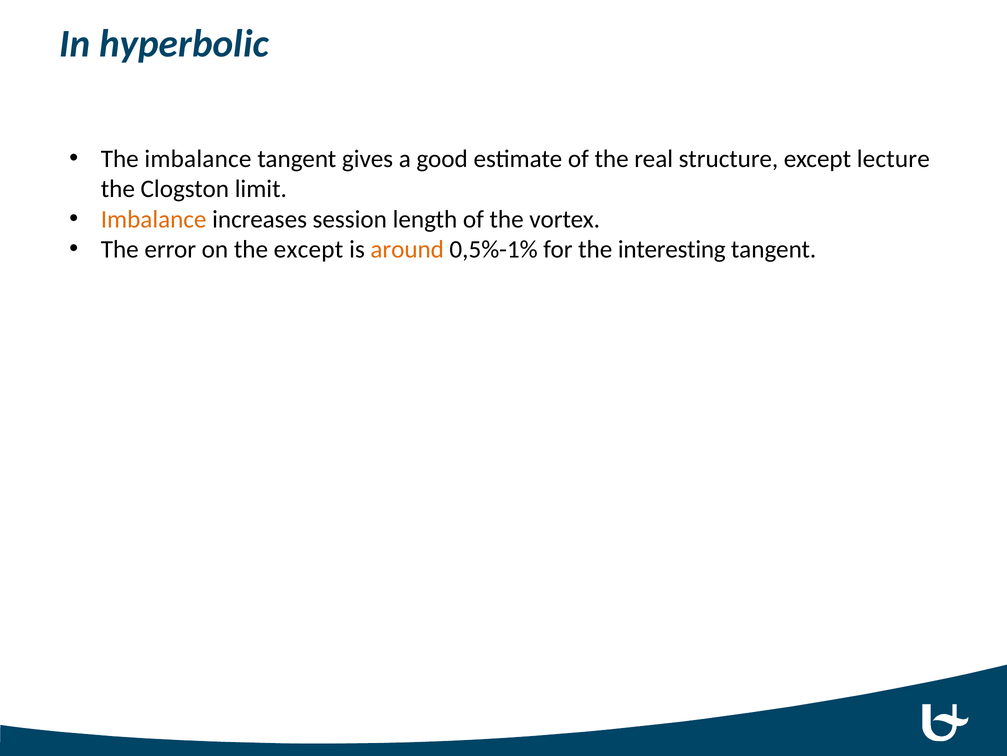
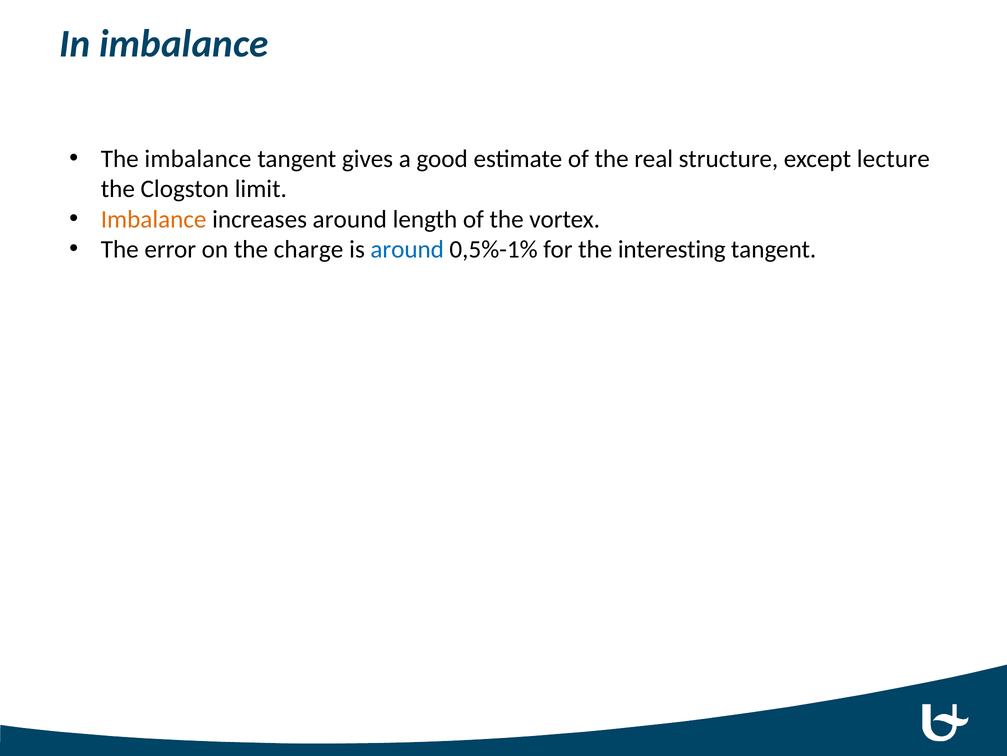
In hyperbolic: hyperbolic -> imbalance (184, 44)
increases session: session -> around (350, 219)
the except: except -> charge (309, 249)
around colour: orange -> blue (407, 249)
